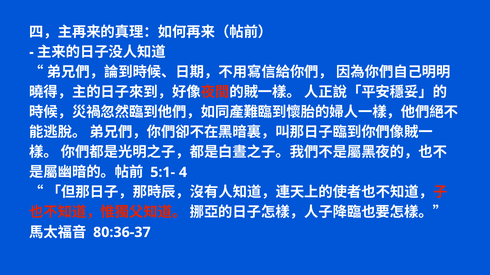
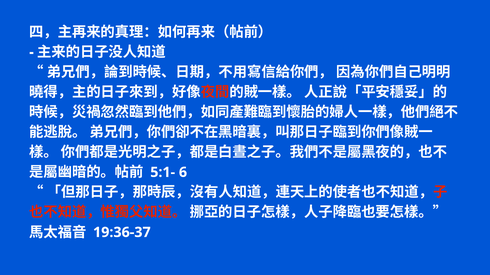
4: 4 -> 6 (183, 173)
80:36-37: 80:36-37 -> 19:36-37 (122, 233)
